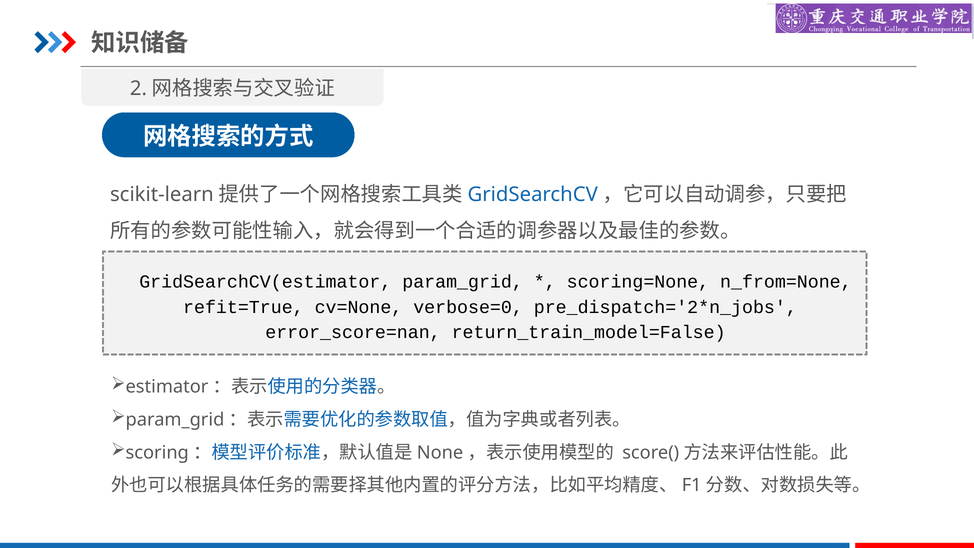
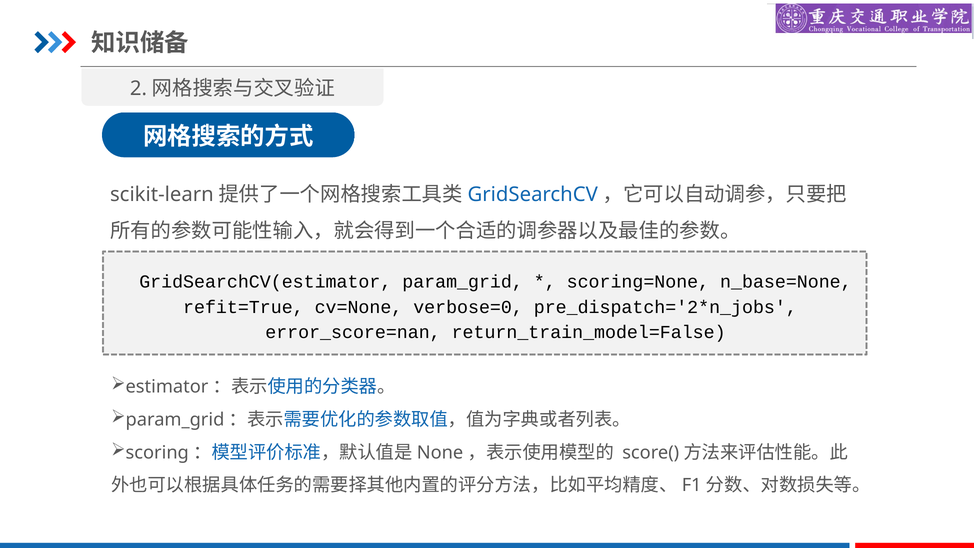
n_from=None: n_from=None -> n_base=None (786, 282)
